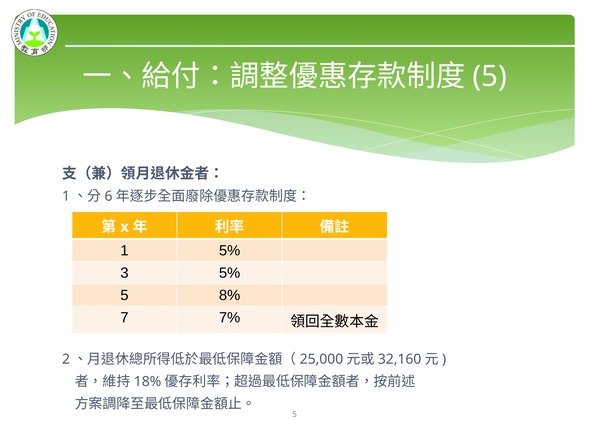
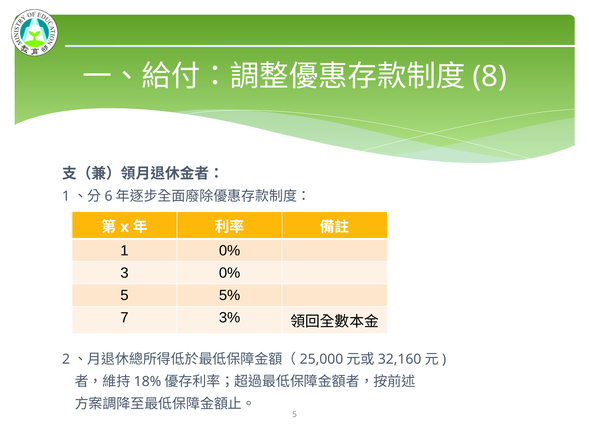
5: 5 -> 8 (490, 76)
1 5%: 5% -> 0% (230, 250)
3 5%: 5% -> 0% (230, 273)
8%: 8% -> 5% (230, 295)
7%: 7% -> 3% (230, 318)
